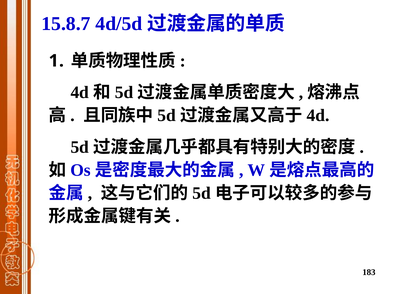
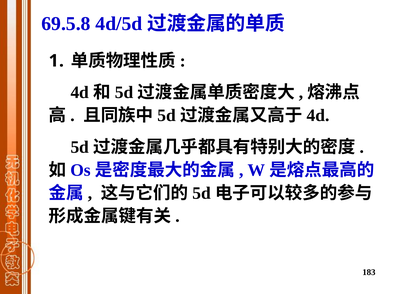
15.8.7: 15.8.7 -> 69.5.8 (66, 24)
